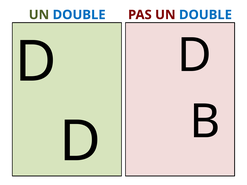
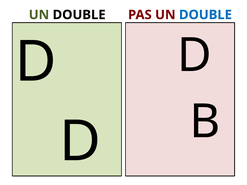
DOUBLE colour: blue -> black (79, 15)
